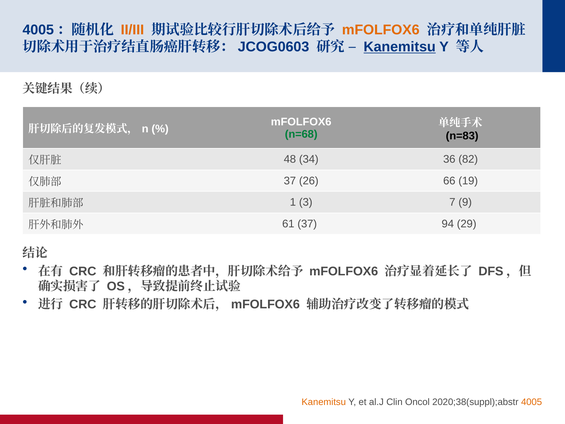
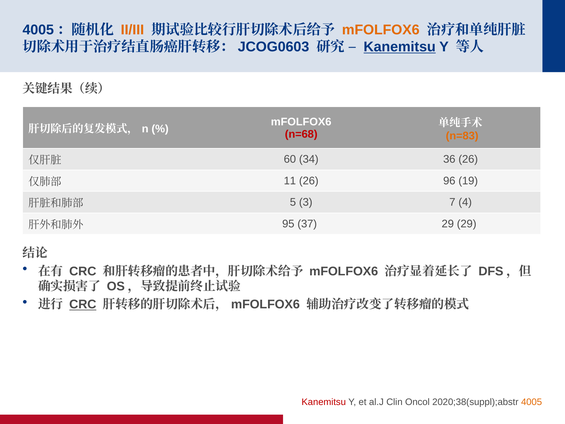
n=68 colour: green -> red (301, 134)
n=83 colour: black -> orange (462, 136)
48: 48 -> 60 (290, 159)
36 82: 82 -> 26 (468, 159)
37: 37 -> 11 (290, 181)
66: 66 -> 96 (449, 181)
1: 1 -> 5 (293, 202)
9: 9 -> 4 (465, 202)
61: 61 -> 95 (288, 224)
37 94: 94 -> 29 (448, 224)
CRC underline: none -> present (83, 304)
Kanemitsu colour: orange -> red (324, 402)
